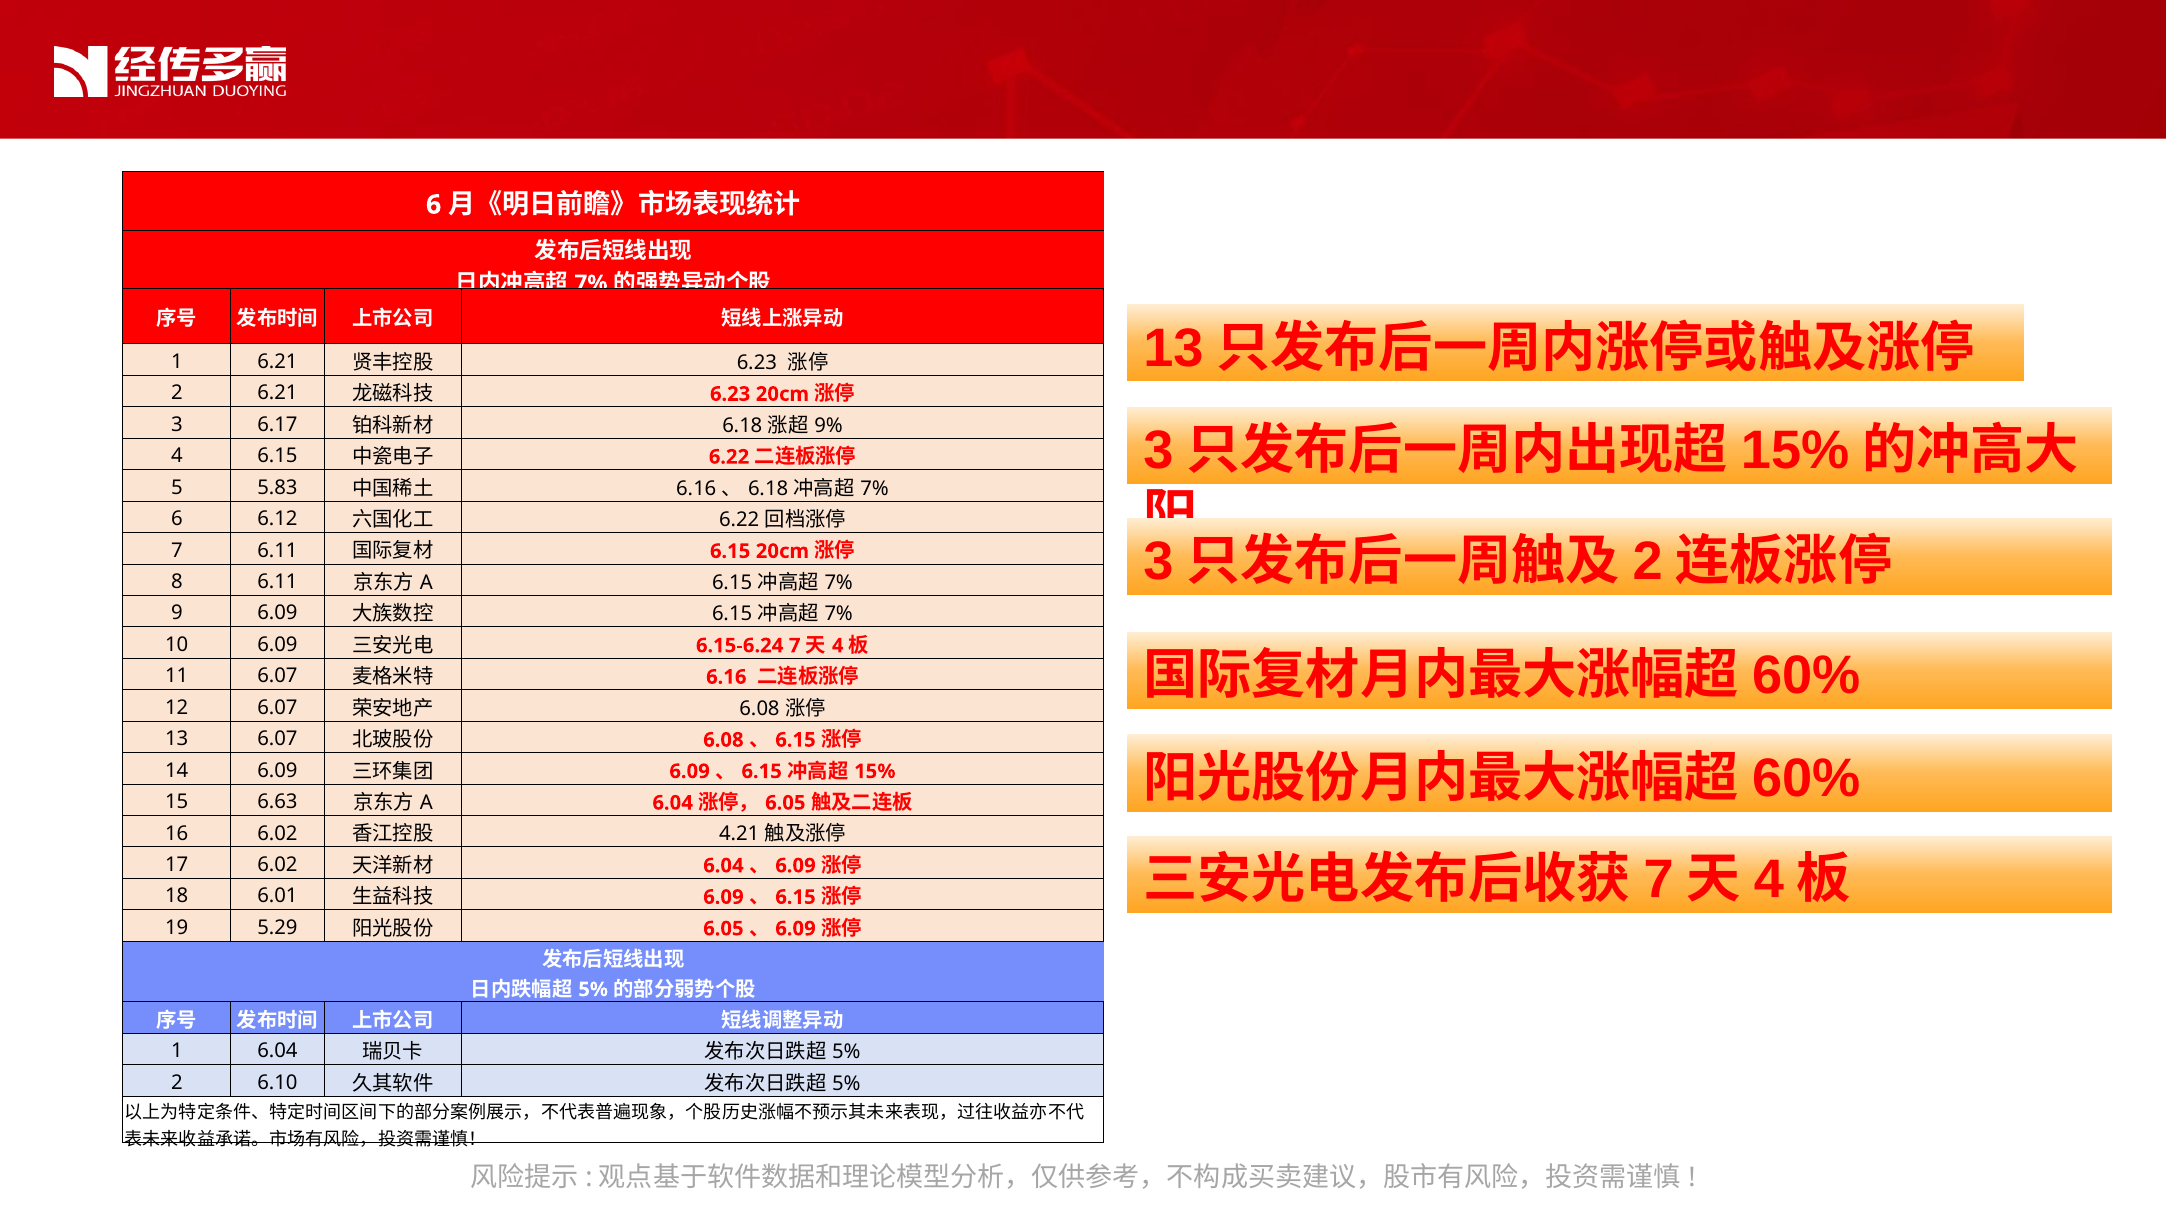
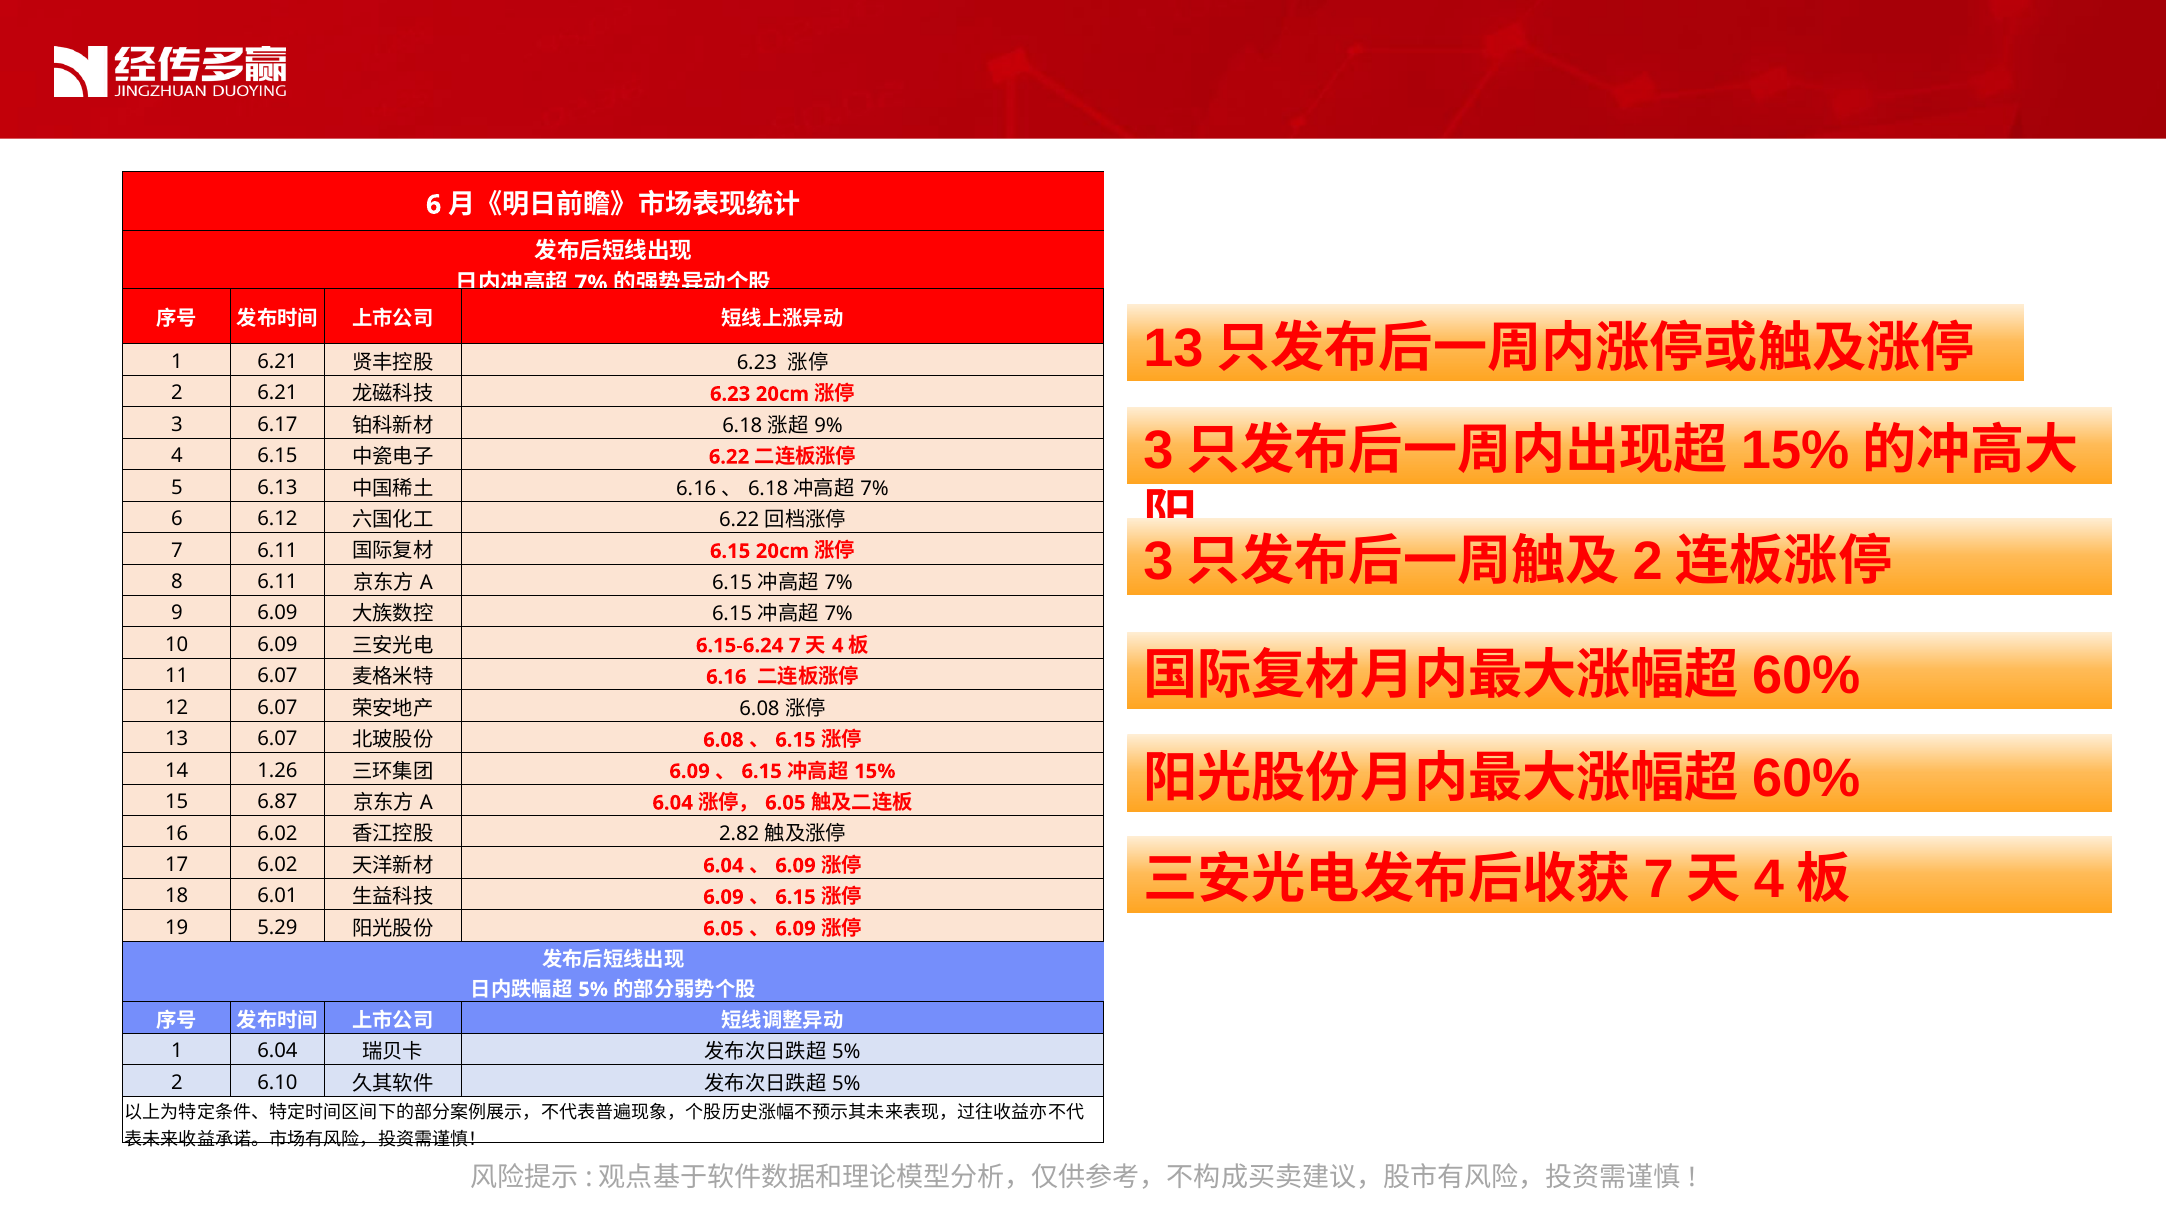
5.83: 5.83 -> 6.13 (277, 488)
14 6.09: 6.09 -> 1.26 (277, 771)
6.63: 6.63 -> 6.87 (277, 802)
4.21: 4.21 -> 2.82 (739, 835)
